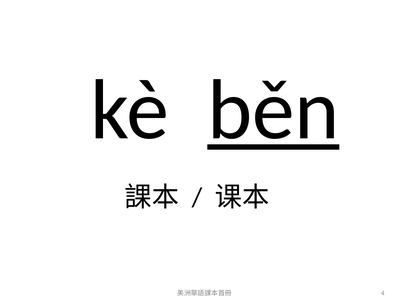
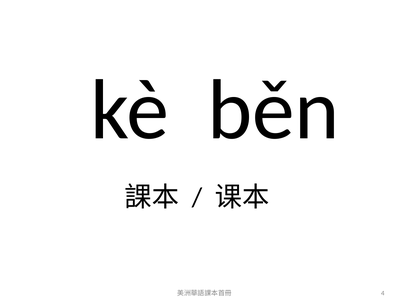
běn underline: present -> none (273, 110)
